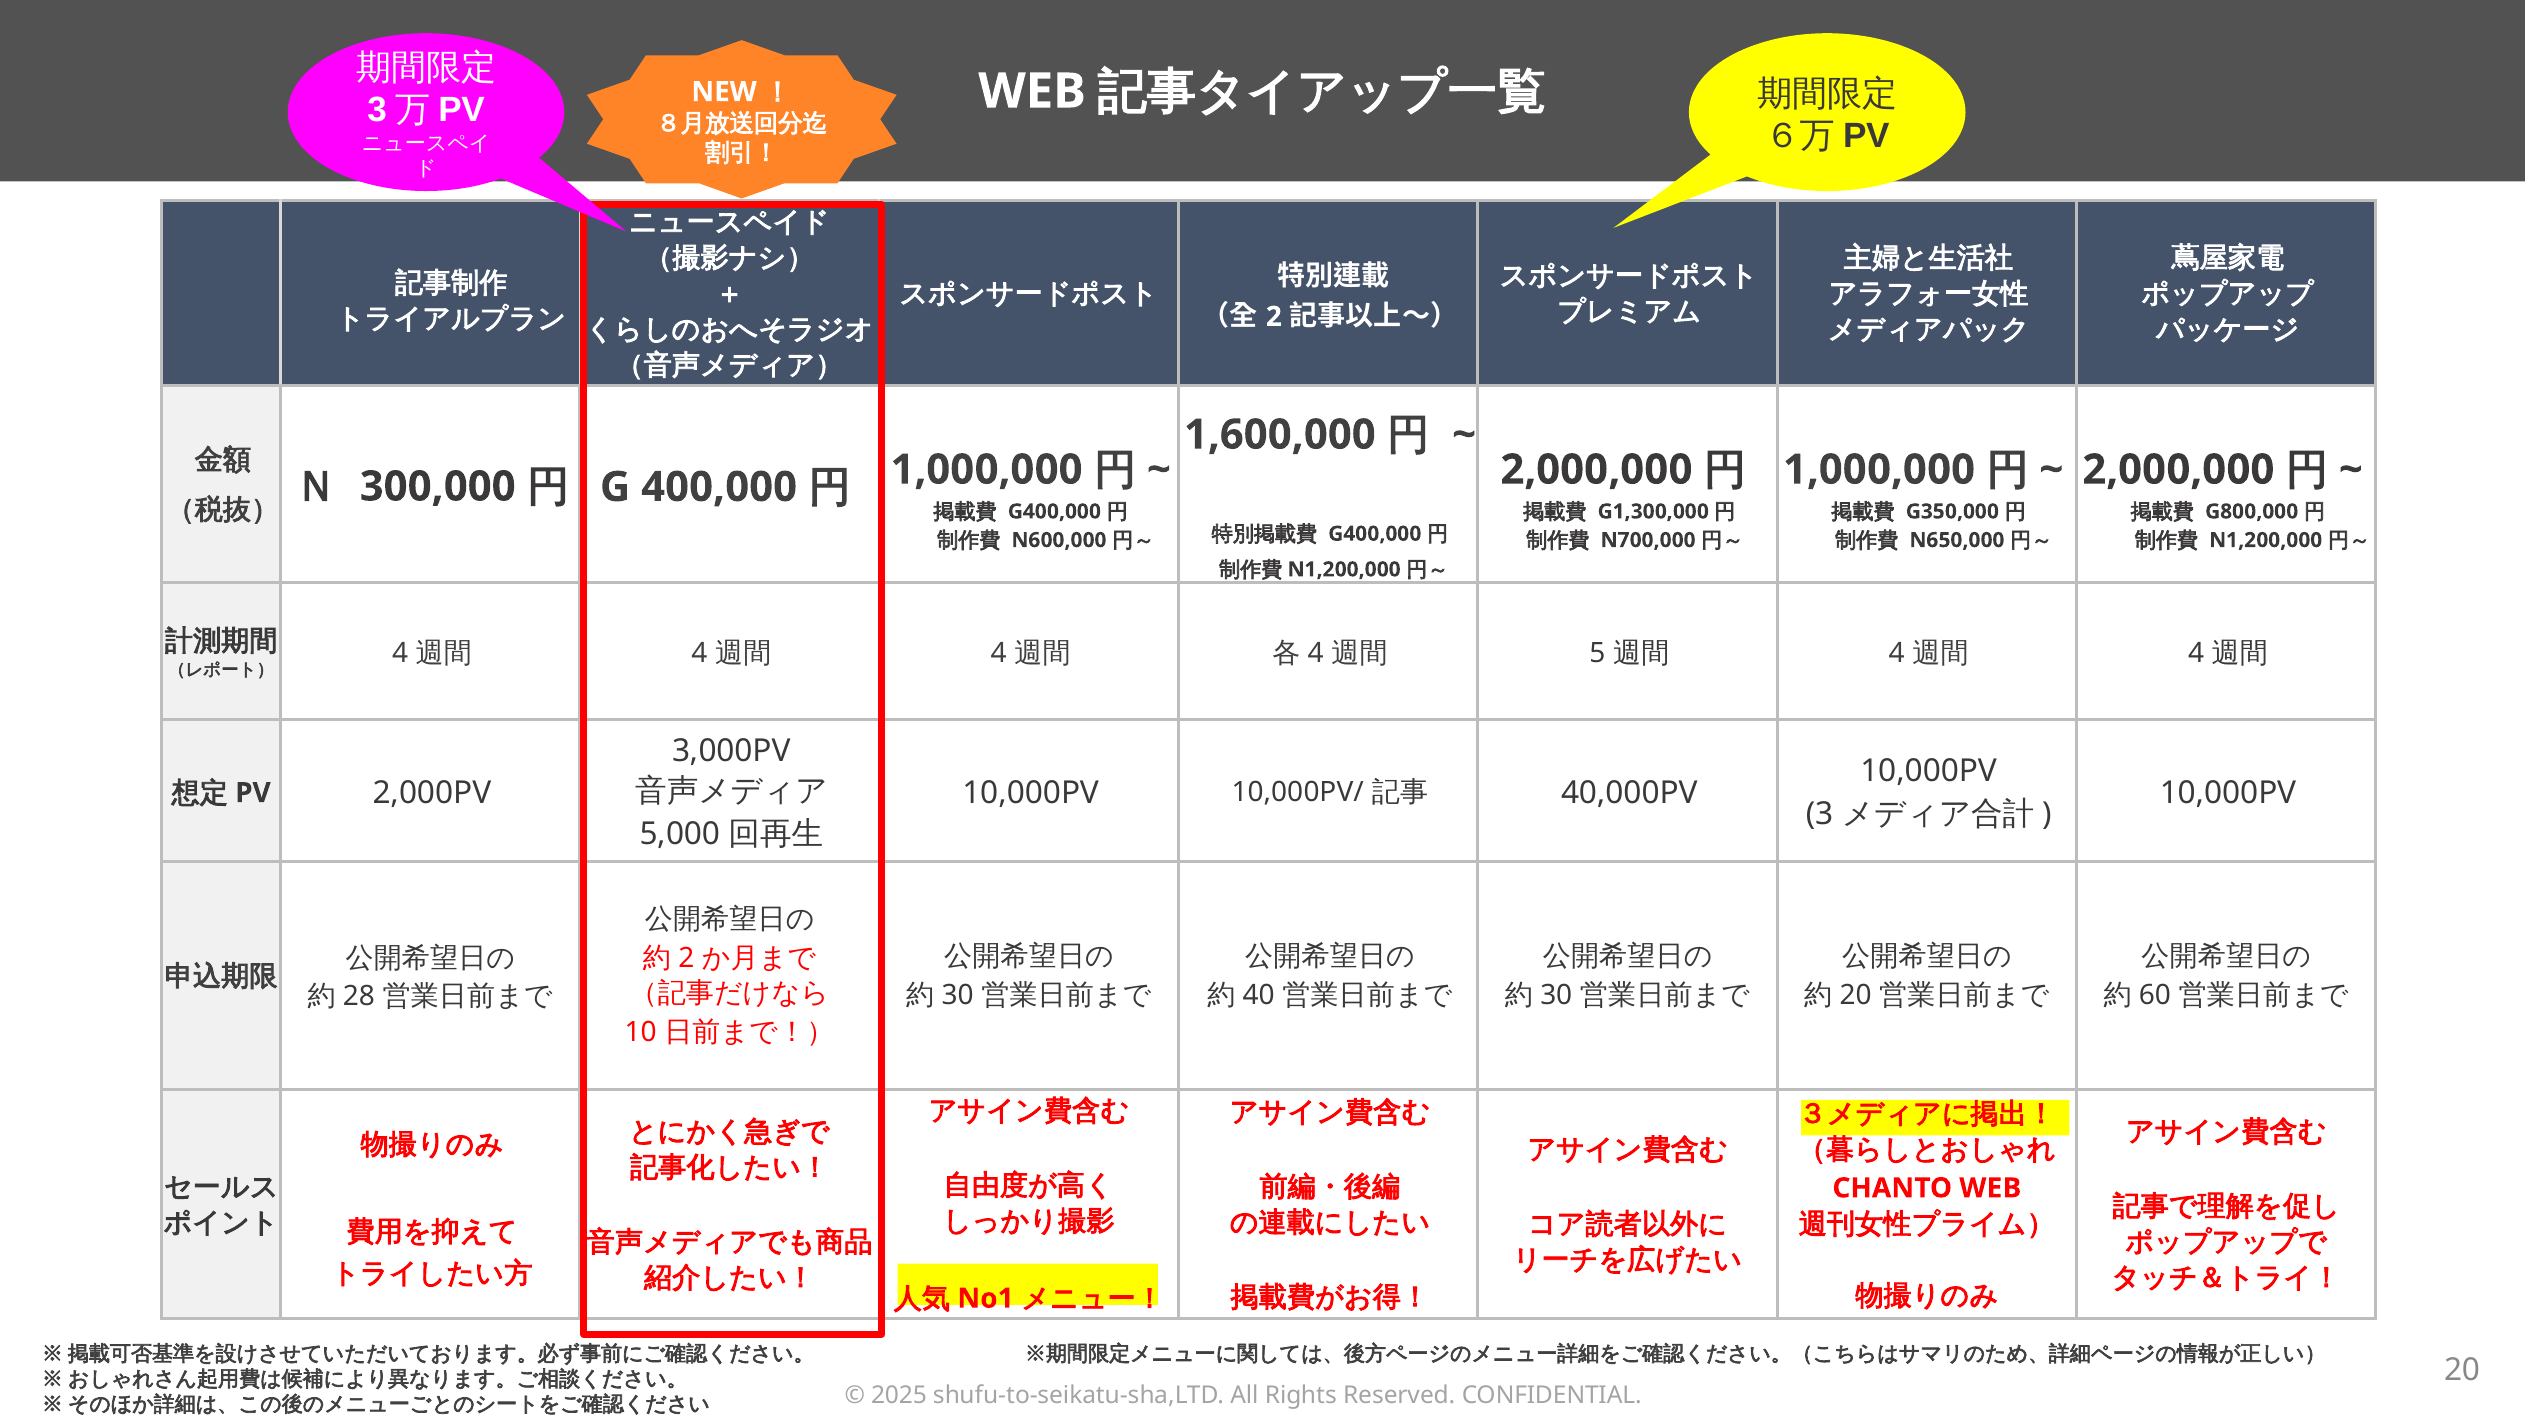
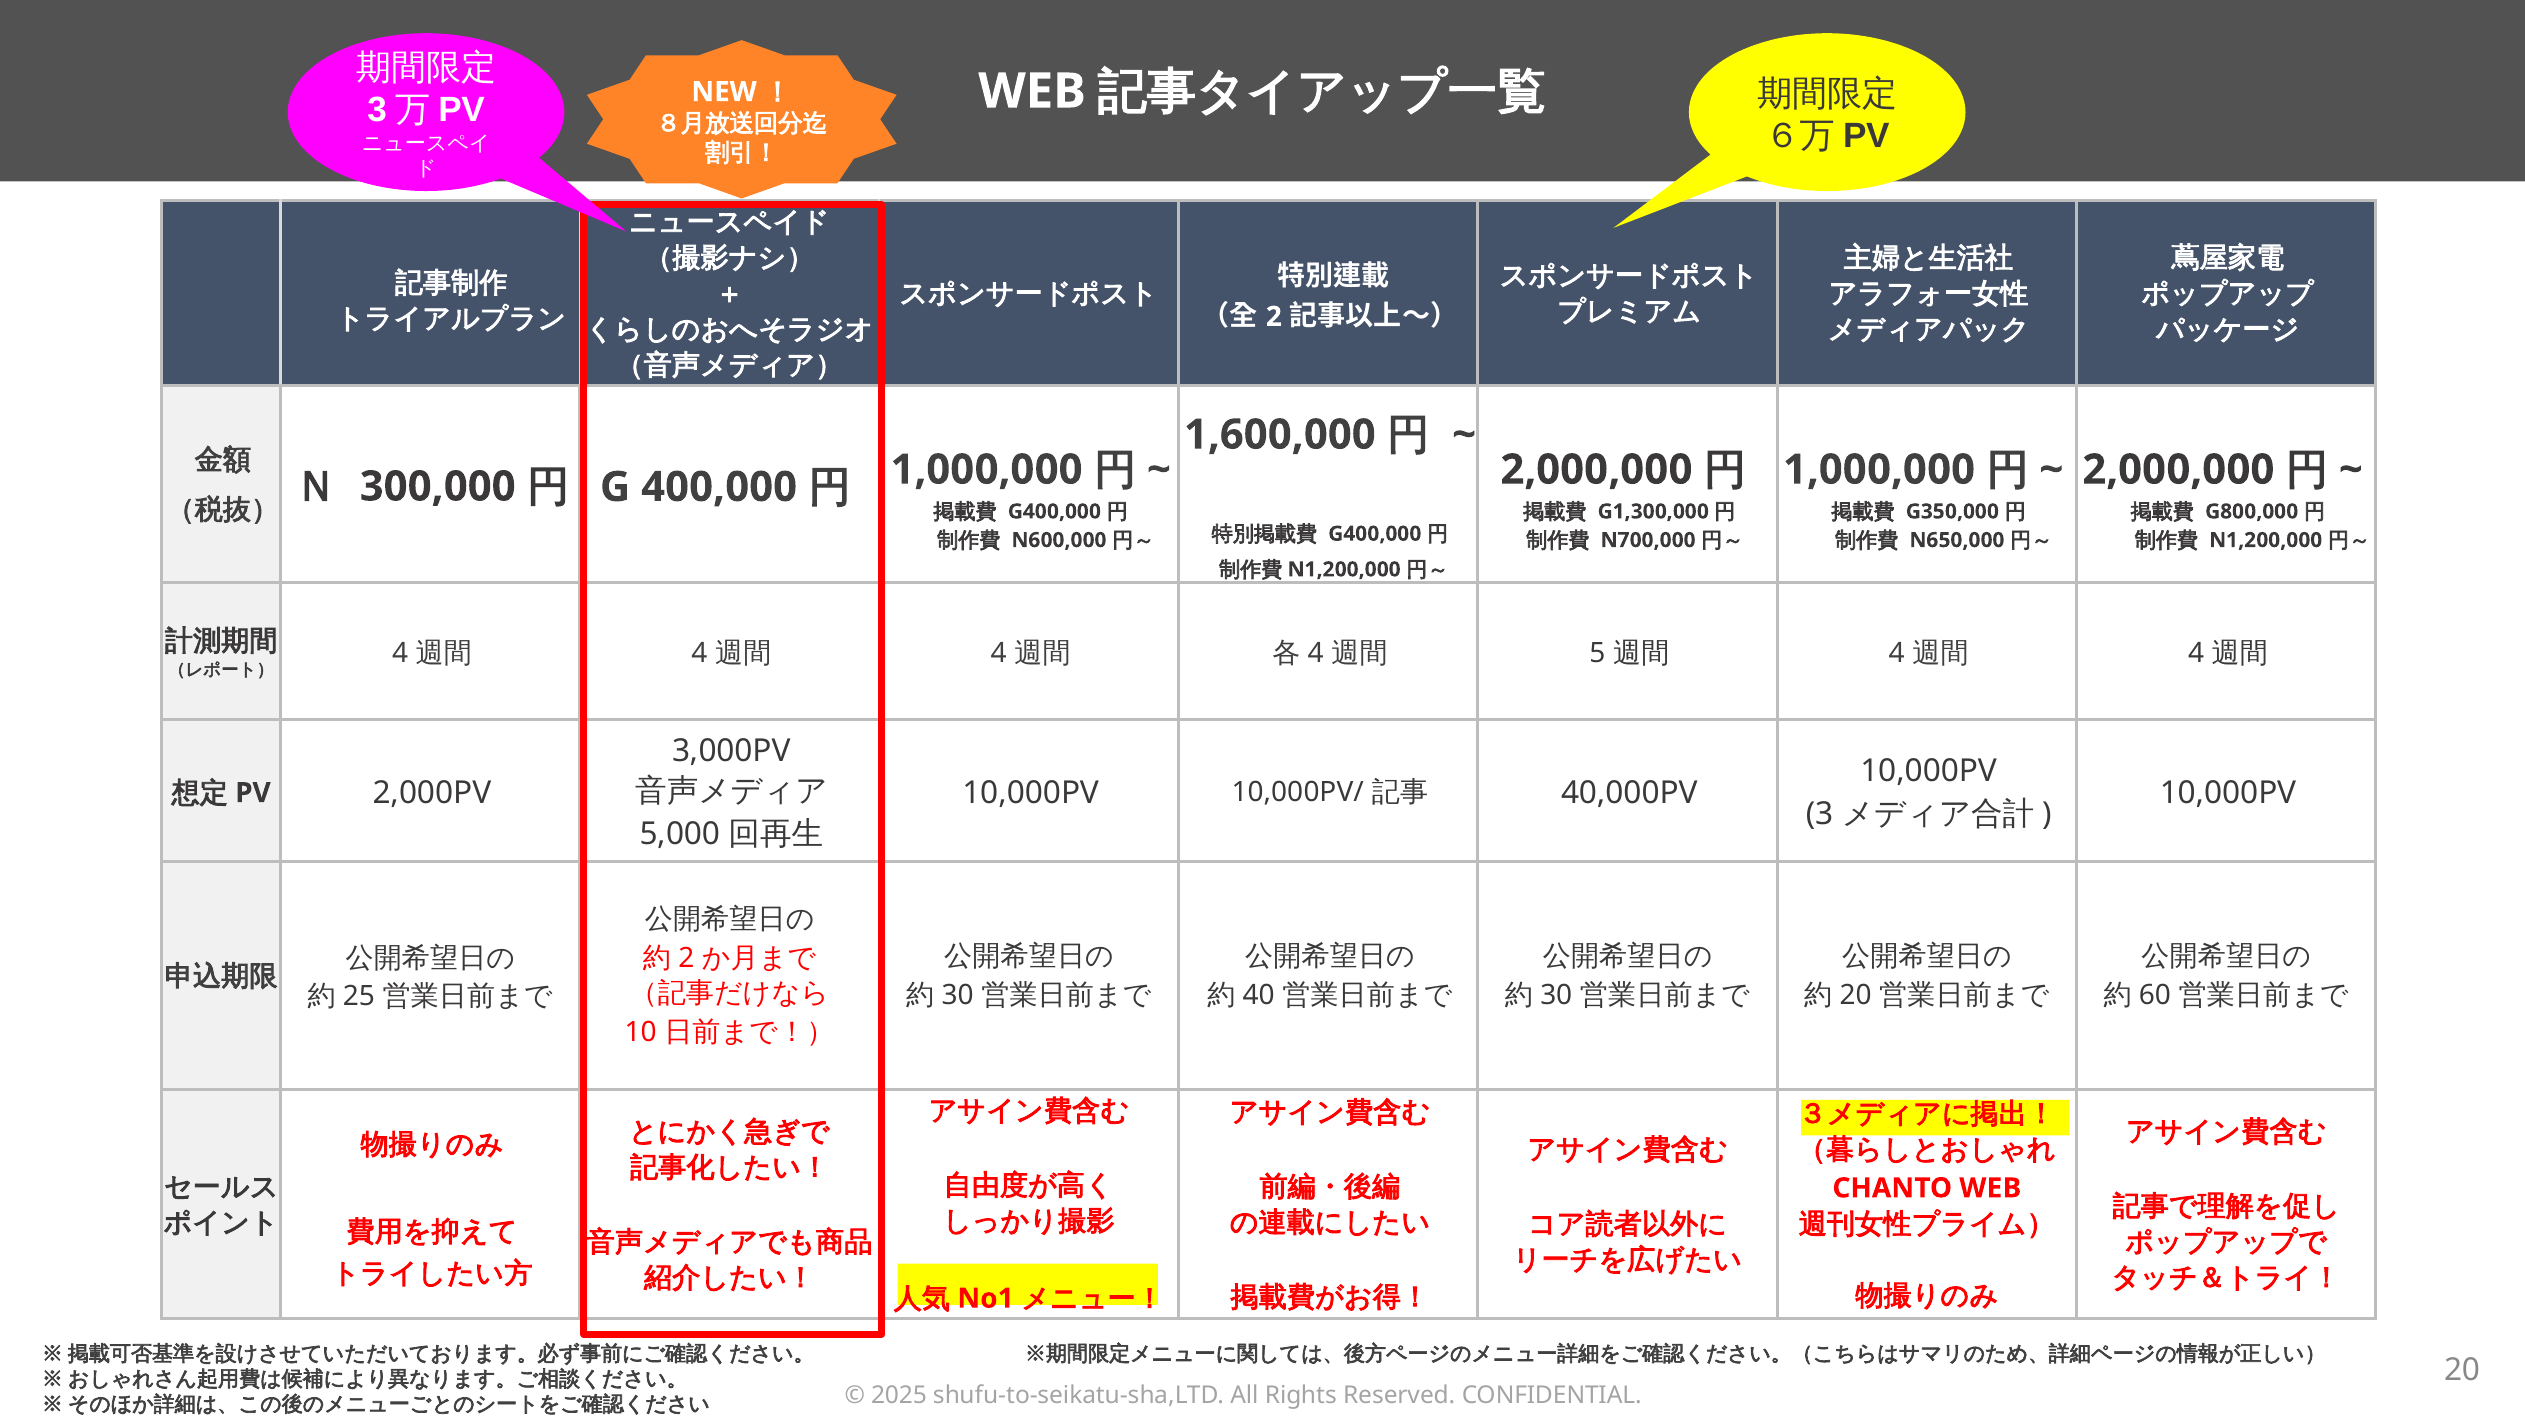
28: 28 -> 25 (359, 997)
